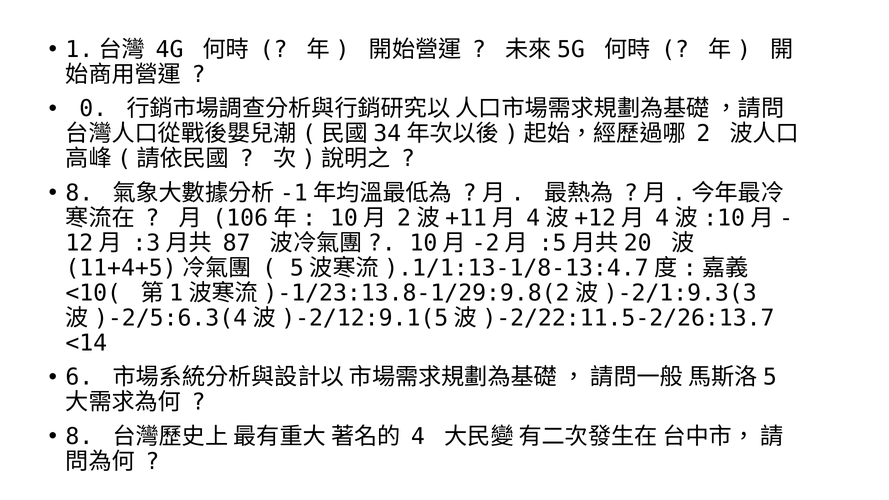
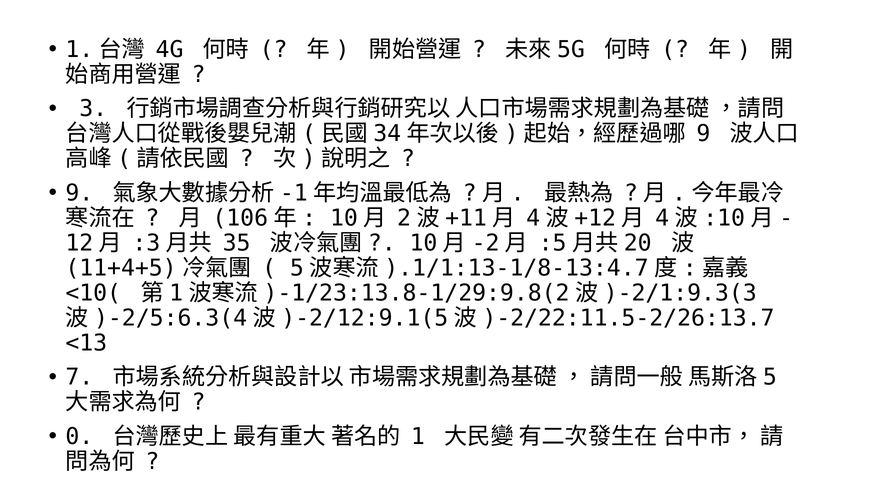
0: 0 -> 3 (93, 109)
2: 2 -> 9 (703, 134)
8: 8 -> 9 (79, 193)
87: 87 -> 35 (237, 243)
<14: <14 -> <13 (86, 343)
6: 6 -> 7 (79, 377)
8: 8 -> 0 (79, 436)
4: 4 -> 1 (418, 436)
